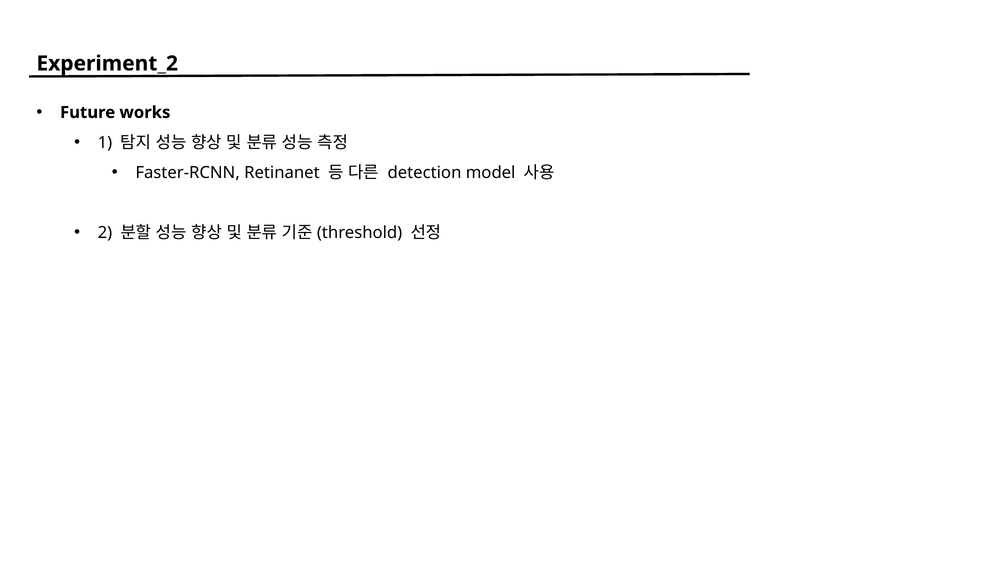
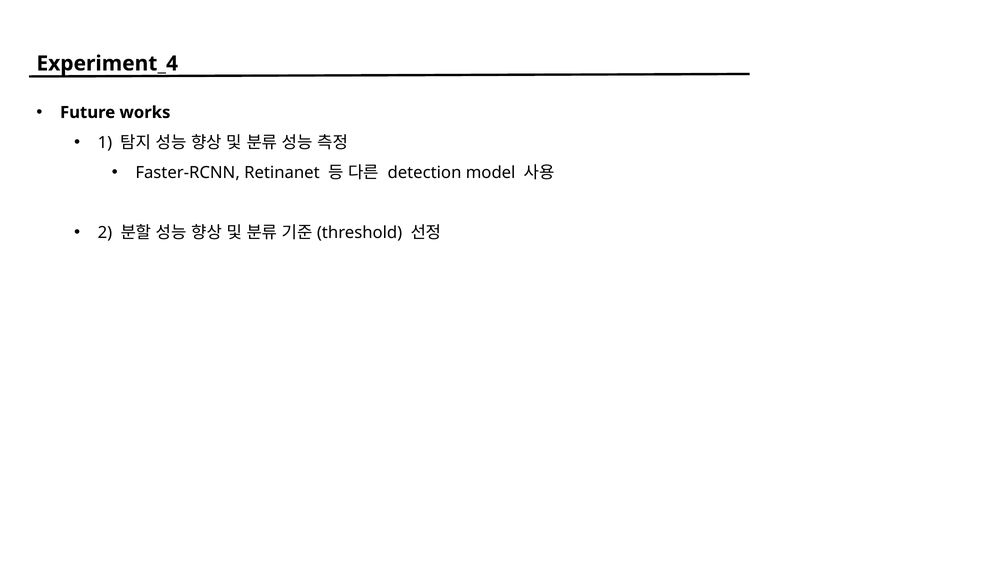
Experiment_2: Experiment_2 -> Experiment_4 (107, 64)
